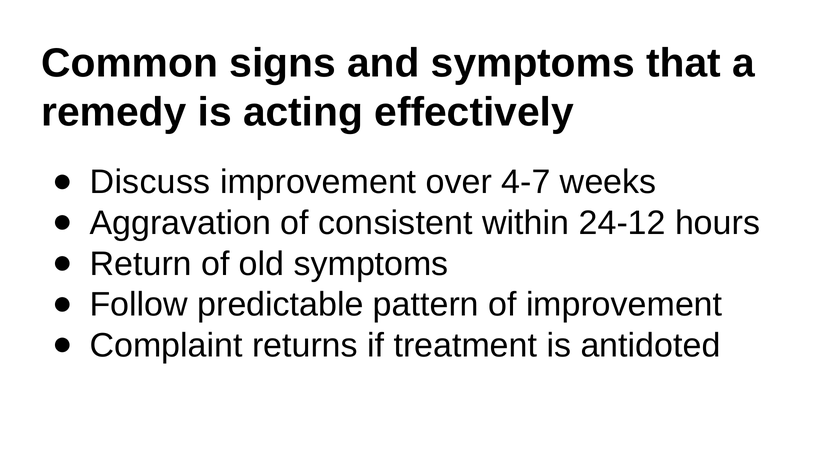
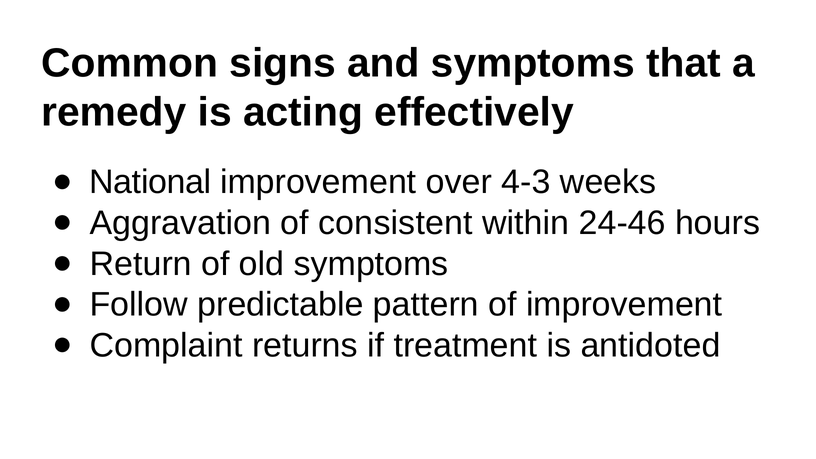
Discuss: Discuss -> National (150, 182)
4-7: 4-7 -> 4-3 (526, 182)
24-12: 24-12 -> 24-46 (622, 223)
